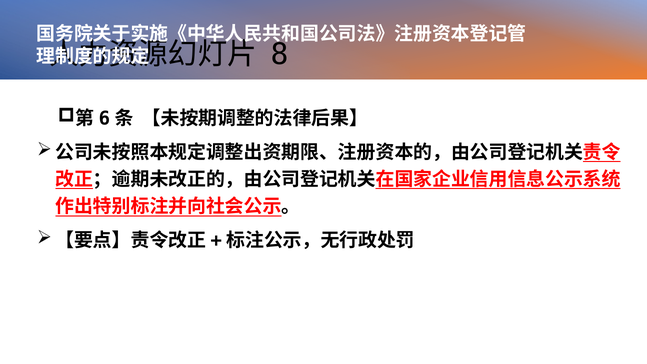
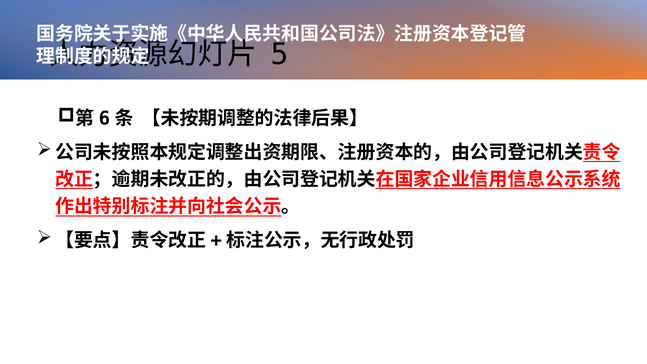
8: 8 -> 5 (280, 54)
